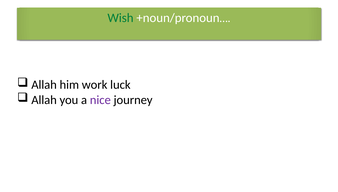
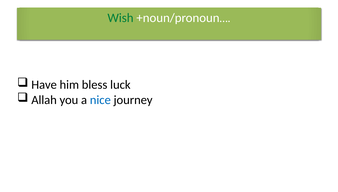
Allah: Allah -> Have (44, 85)
work: work -> bless (95, 85)
nice colour: purple -> blue (100, 100)
